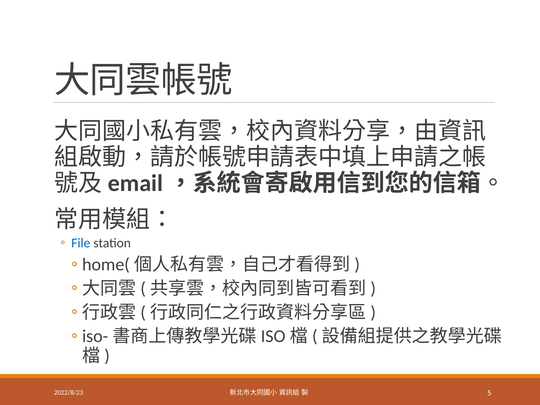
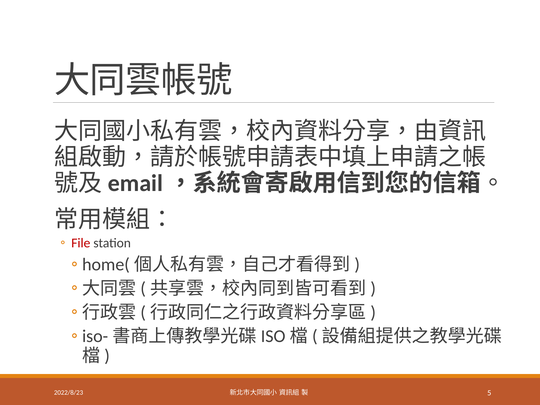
File colour: blue -> red (81, 243)
